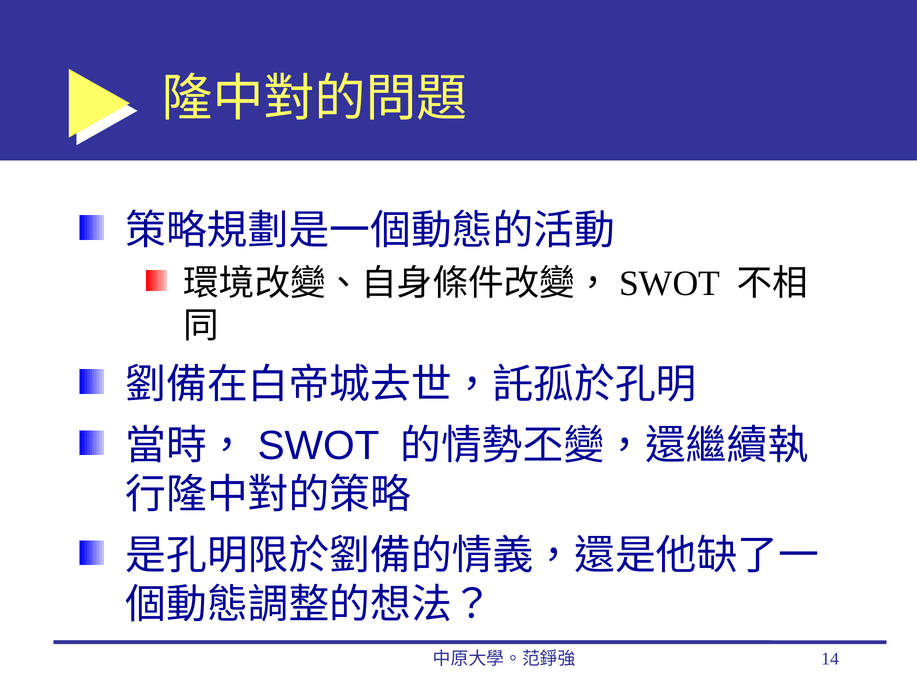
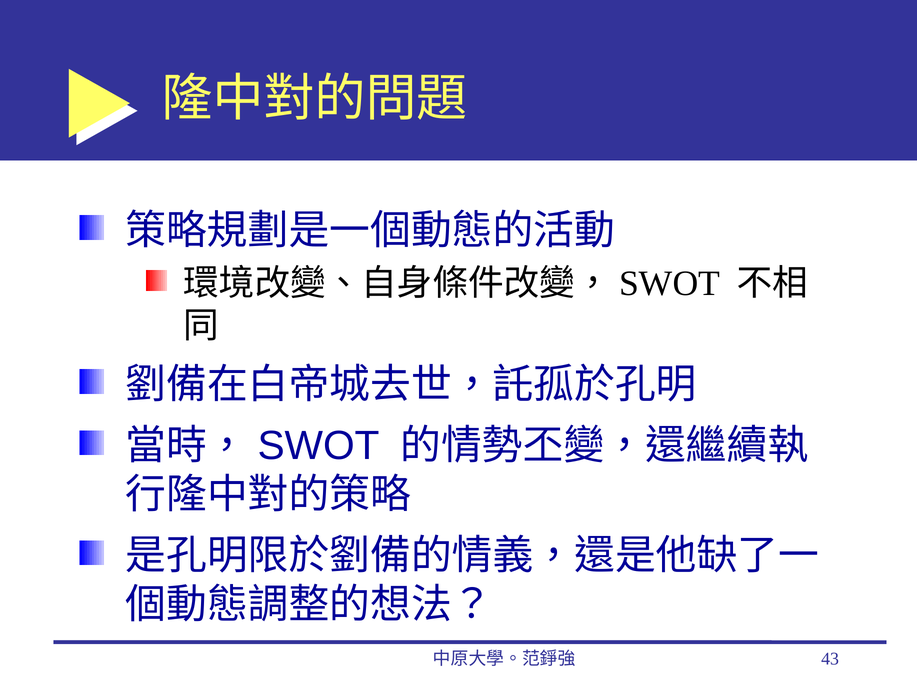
14: 14 -> 43 (830, 658)
